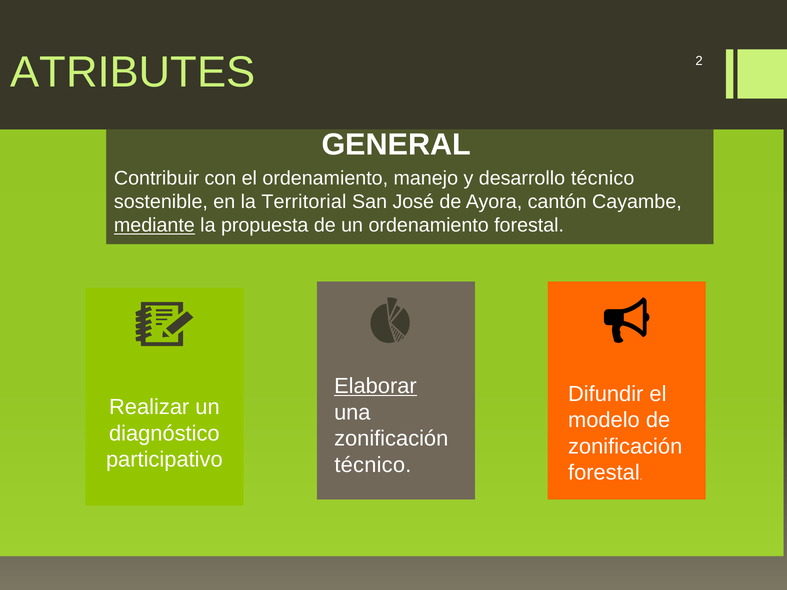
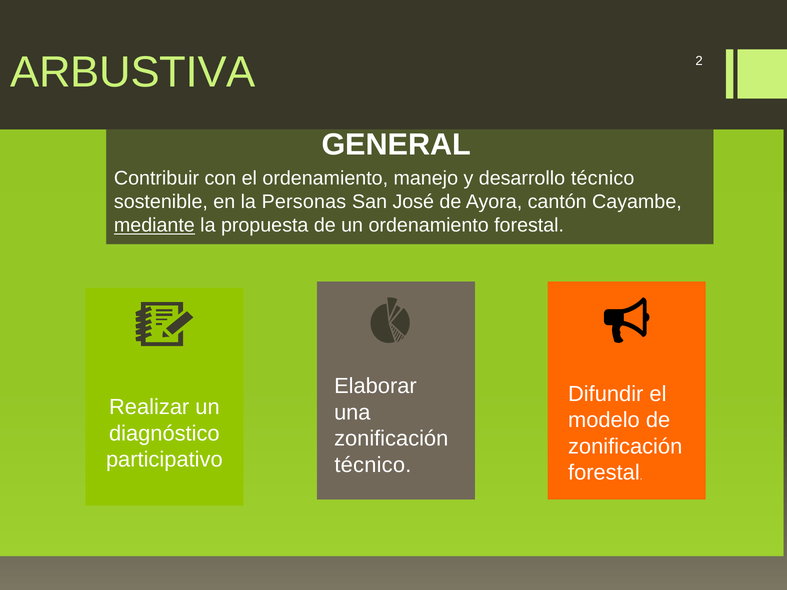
ATRIBUTES: ATRIBUTES -> ARBUSTIVA (133, 72)
Territorial: Territorial -> Personas (304, 202)
Elaborar underline: present -> none (375, 386)
